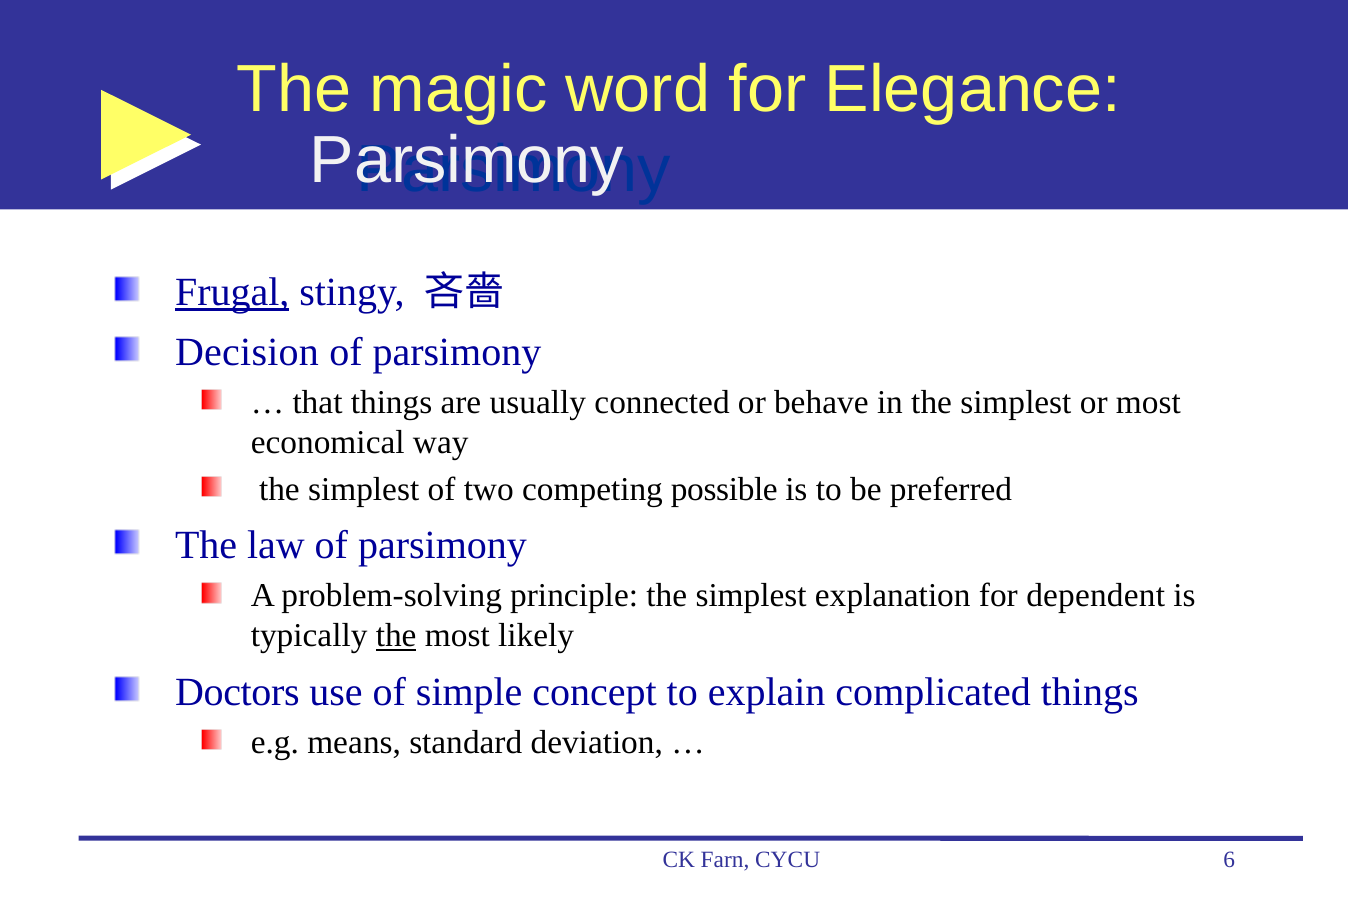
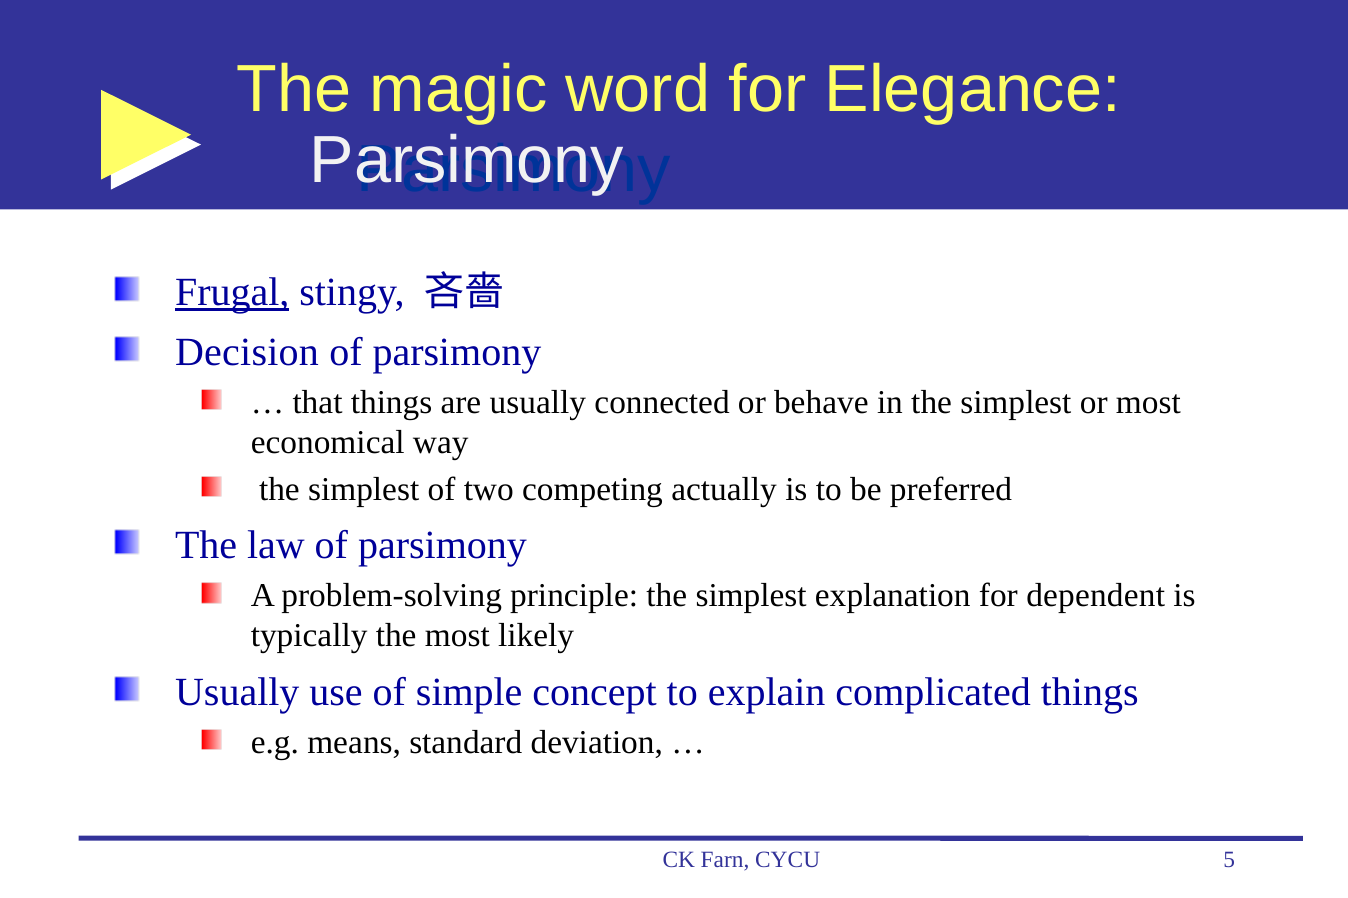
possible: possible -> actually (724, 489)
the underline: present -> none (396, 636)
Doctors: Doctors -> Usually (237, 692)
6: 6 -> 5 (1229, 860)
